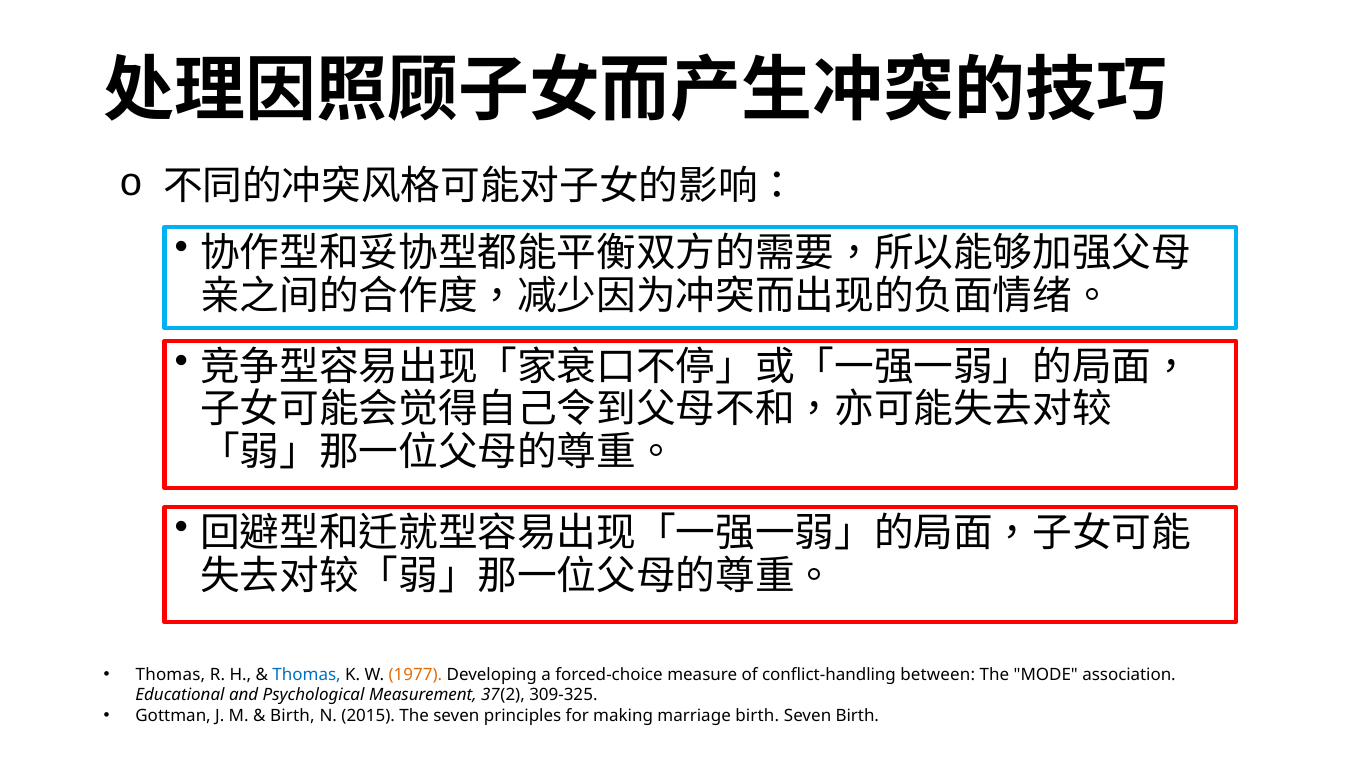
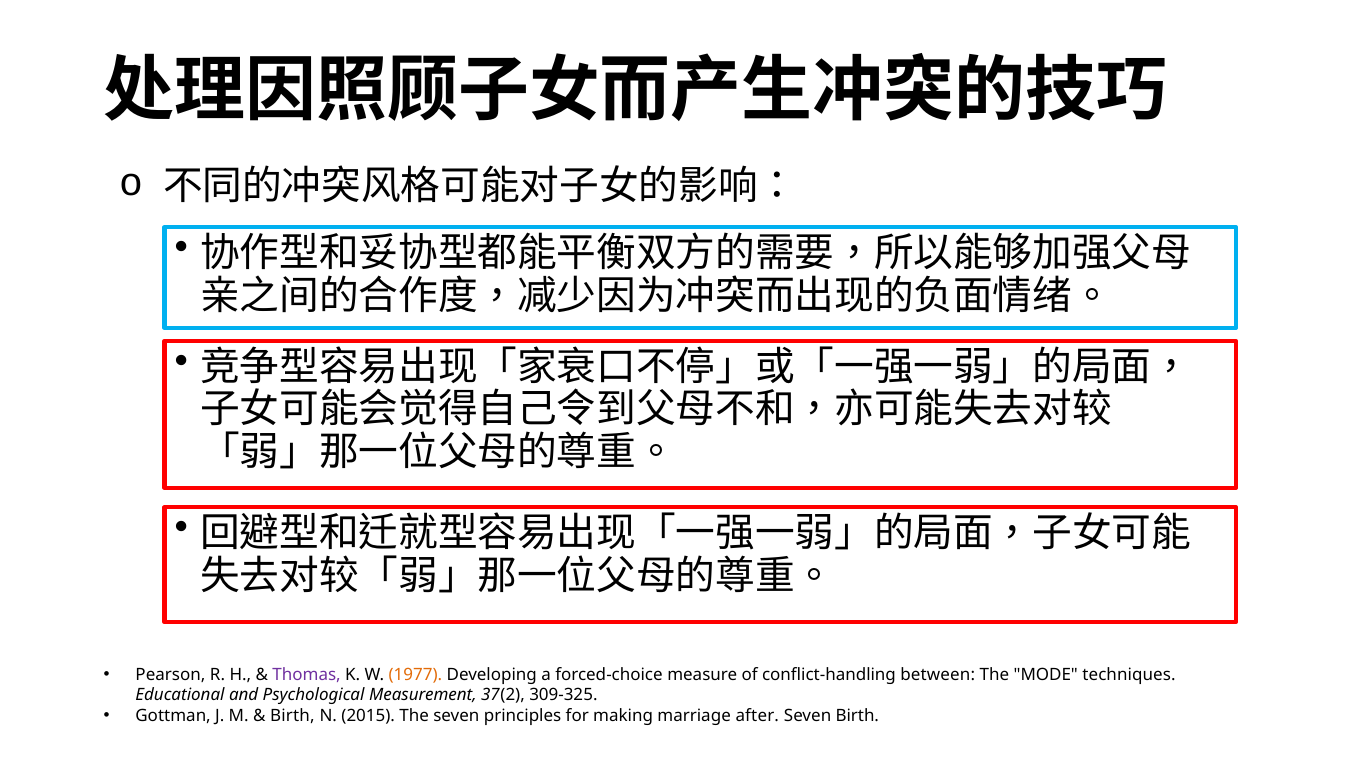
Thomas: Thomas -> Pearson (171, 675)
Thomas colour: blue -> purple (307, 675)
association: association -> techniques (1129, 675)
marriage birth: birth -> after (757, 716)
